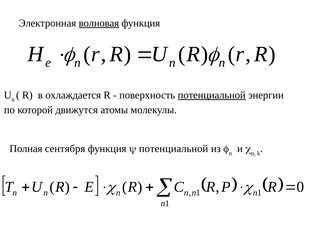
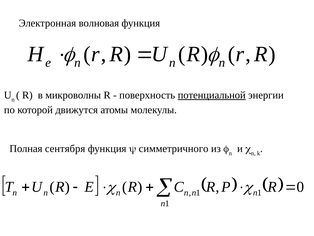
волновая underline: present -> none (99, 23)
охлаждается: охлаждается -> микроволны (73, 95)
потенциальной: потенциальной -> симметричного (174, 148)
